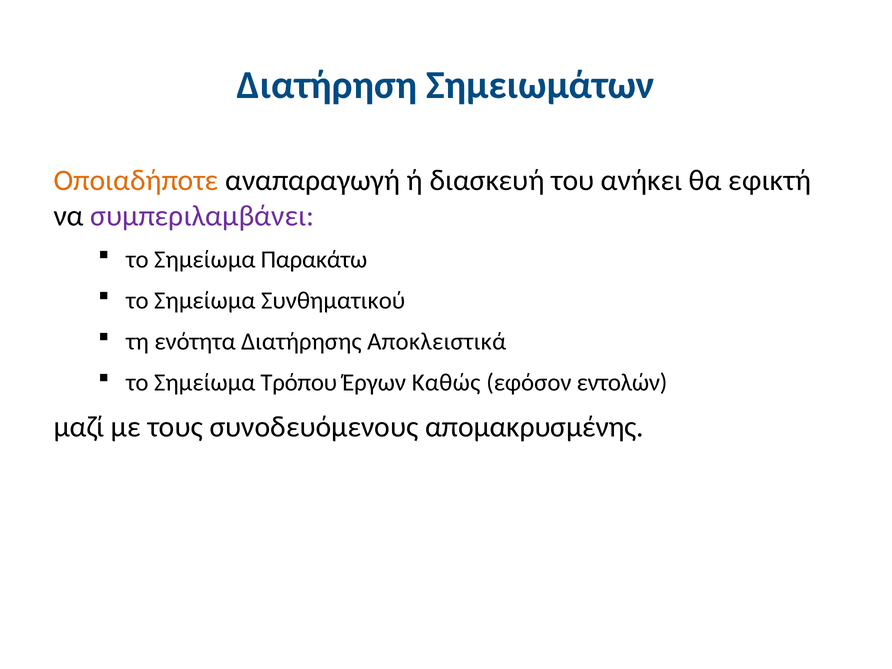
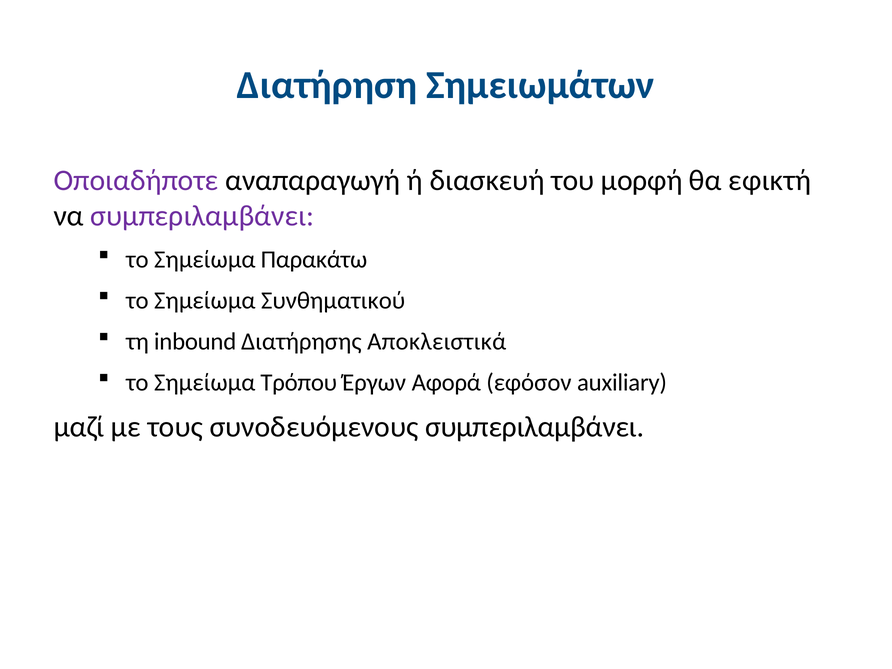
Οποιαδήποτε colour: orange -> purple (136, 180)
ανήκει: ανήκει -> μορφή (642, 180)
ενότητα: ενότητα -> inbound (195, 342)
Καθώς: Καθώς -> Αφορά (446, 383)
εντολών: εντολών -> auxiliary (622, 383)
συνοδευόμενους απομακρυσμένης: απομακρυσμένης -> συμπεριλαμβάνει (535, 427)
